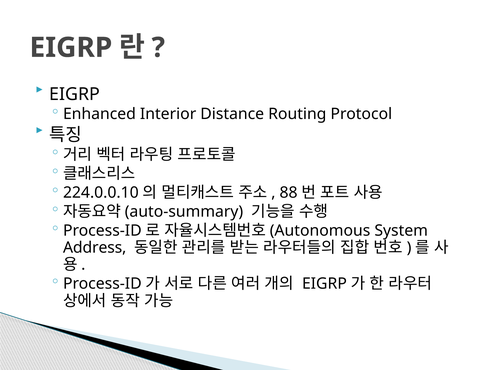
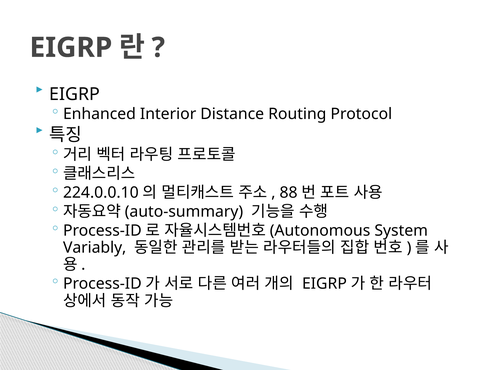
Address: Address -> Variably (95, 248)
